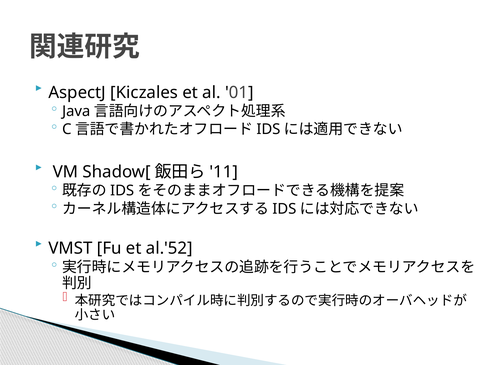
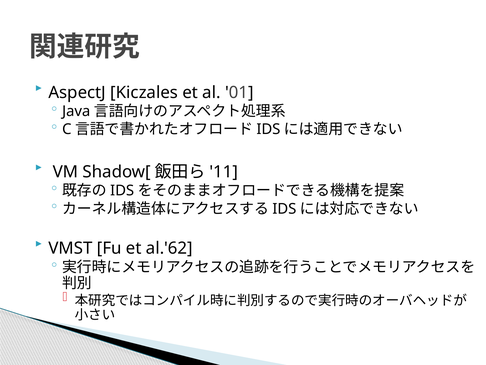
al.'52: al.'52 -> al.'62 (169, 248)
